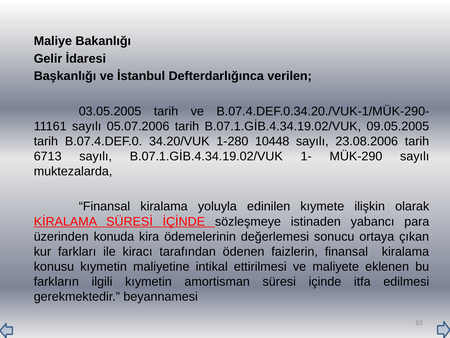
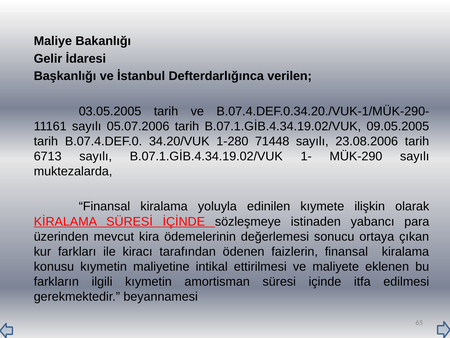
10448: 10448 -> 71448 (272, 141)
konuda: konuda -> mevcut (114, 236)
